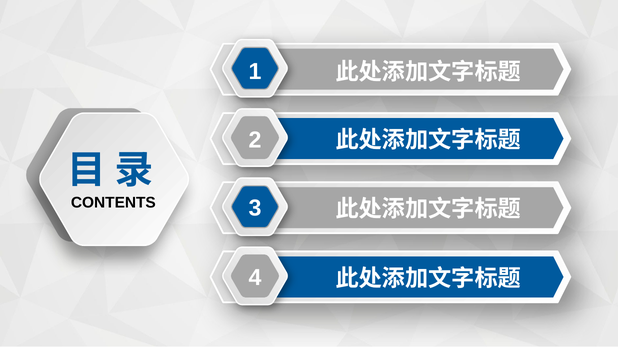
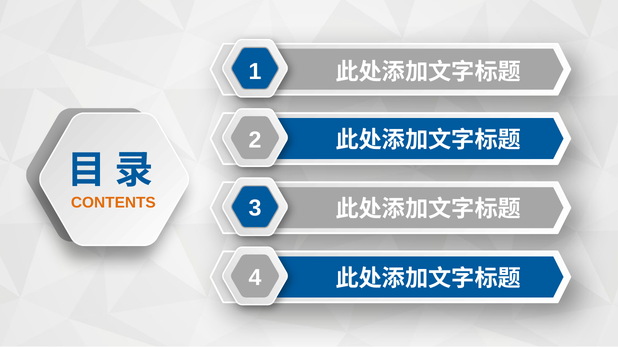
CONTENTS colour: black -> orange (113, 203)
